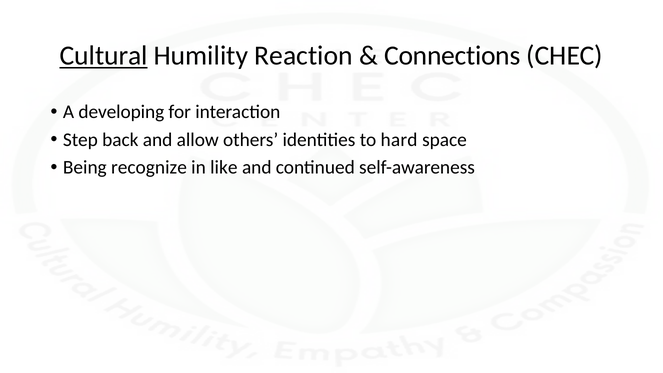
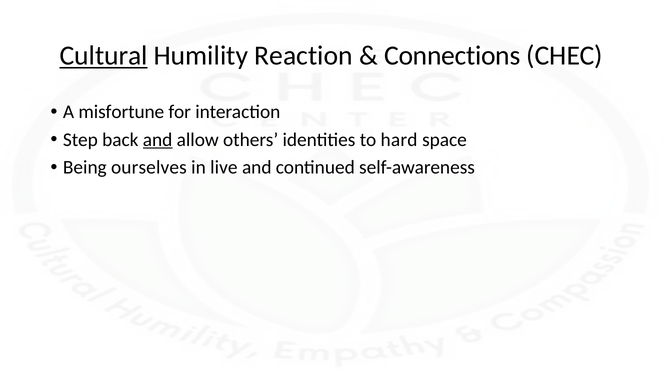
developing: developing -> misfortune (121, 112)
and underline: none -> present (158, 140)
recognize: recognize -> ourselves (149, 168)
like: like -> live (224, 168)
